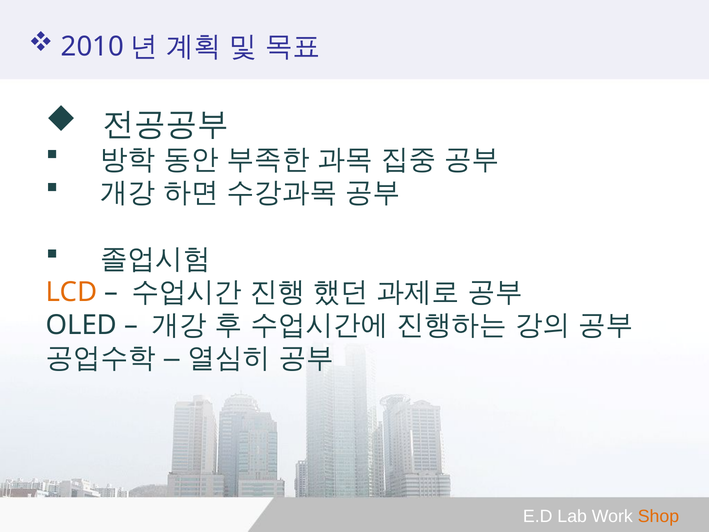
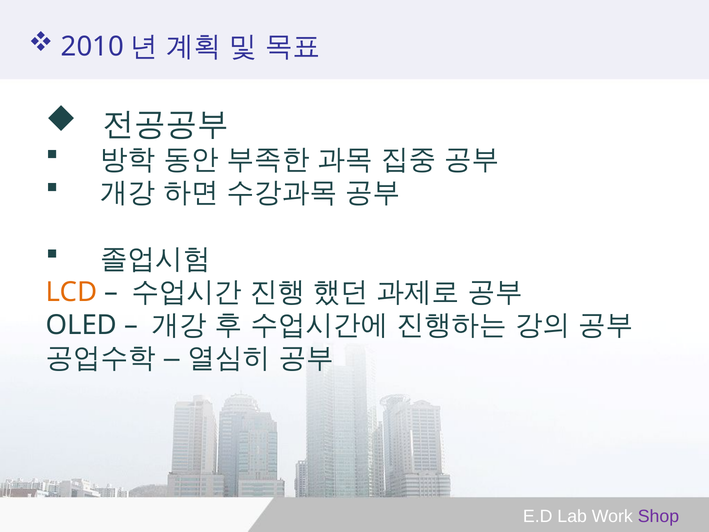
Shop colour: orange -> purple (658, 516)
